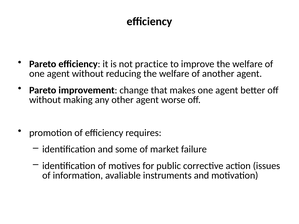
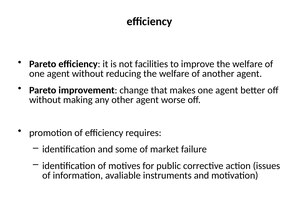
practice: practice -> facilities (151, 64)
